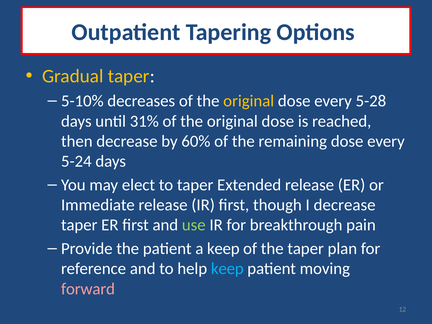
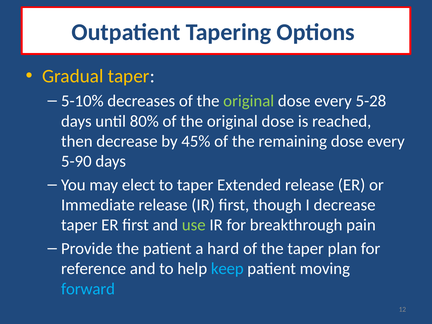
original colour: yellow -> light green (249, 101)
31%: 31% -> 80% (144, 121)
60%: 60% -> 45% (196, 141)
5-24: 5-24 -> 5-90 (76, 161)
a keep: keep -> hard (223, 249)
forward colour: pink -> light blue (88, 289)
